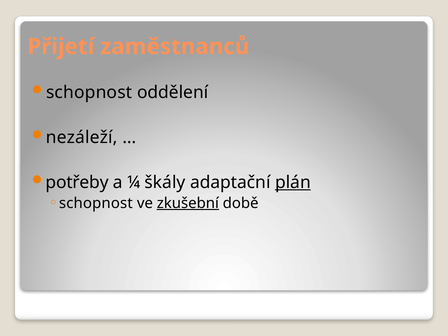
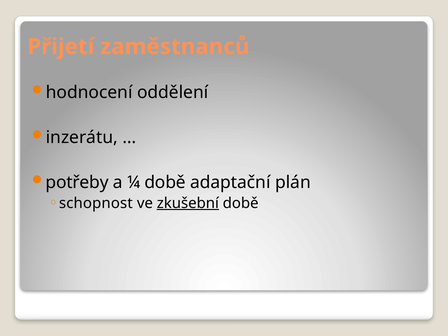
schopnost: schopnost -> hodnocení (89, 92)
nezáleží: nezáleží -> inzerátu (82, 137)
¼ škály: škály -> době (165, 182)
plán underline: present -> none (293, 182)
